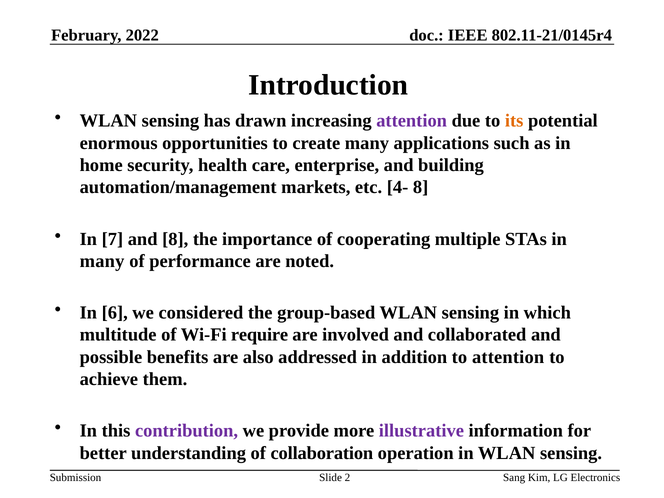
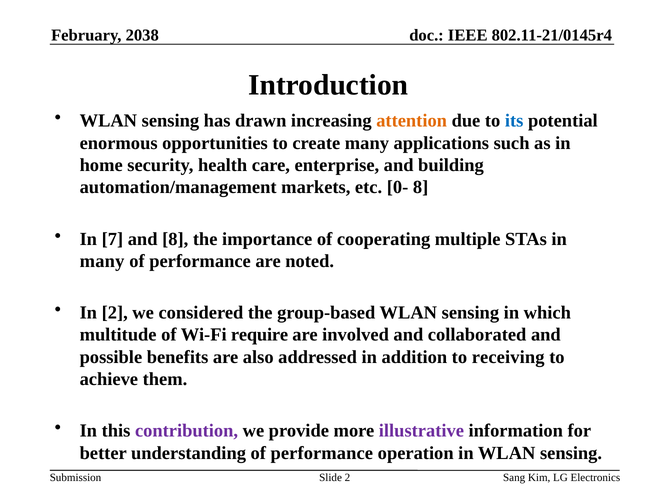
2022: 2022 -> 2038 (142, 35)
attention colour: purple -> orange (412, 121)
its colour: orange -> blue (514, 121)
4-: 4- -> 0- (398, 187)
In 6: 6 -> 2 (115, 313)
to attention: attention -> receiving (508, 357)
understanding of collaboration: collaboration -> performance (322, 453)
